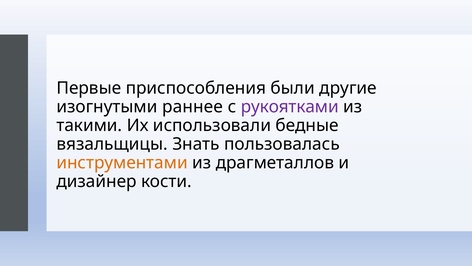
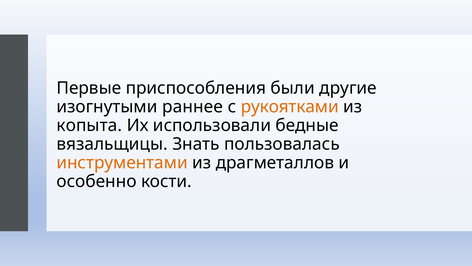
рукоятками colour: purple -> orange (290, 107)
такими: такими -> копыта (89, 125)
дизайнер: дизайнер -> особенно (97, 181)
